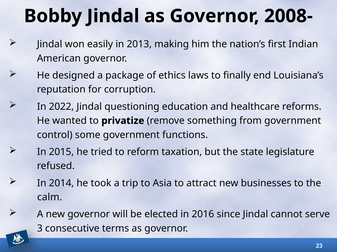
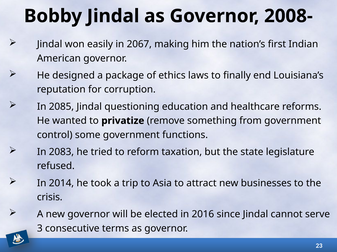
2013: 2013 -> 2067 (139, 44)
2022: 2022 -> 2085 (61, 107)
2015: 2015 -> 2083 (61, 152)
calm: calm -> crisis (50, 198)
